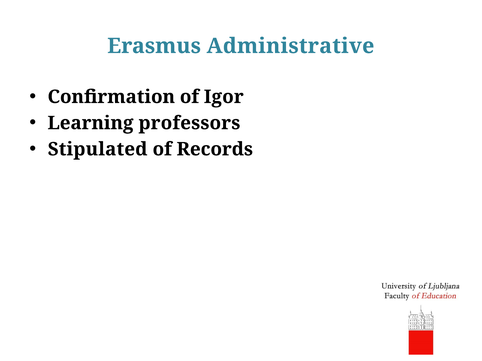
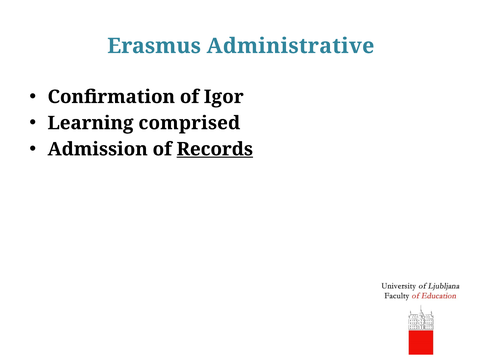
professors: professors -> comprised (189, 123)
Stipulated: Stipulated -> Admission (98, 149)
Records underline: none -> present (215, 149)
